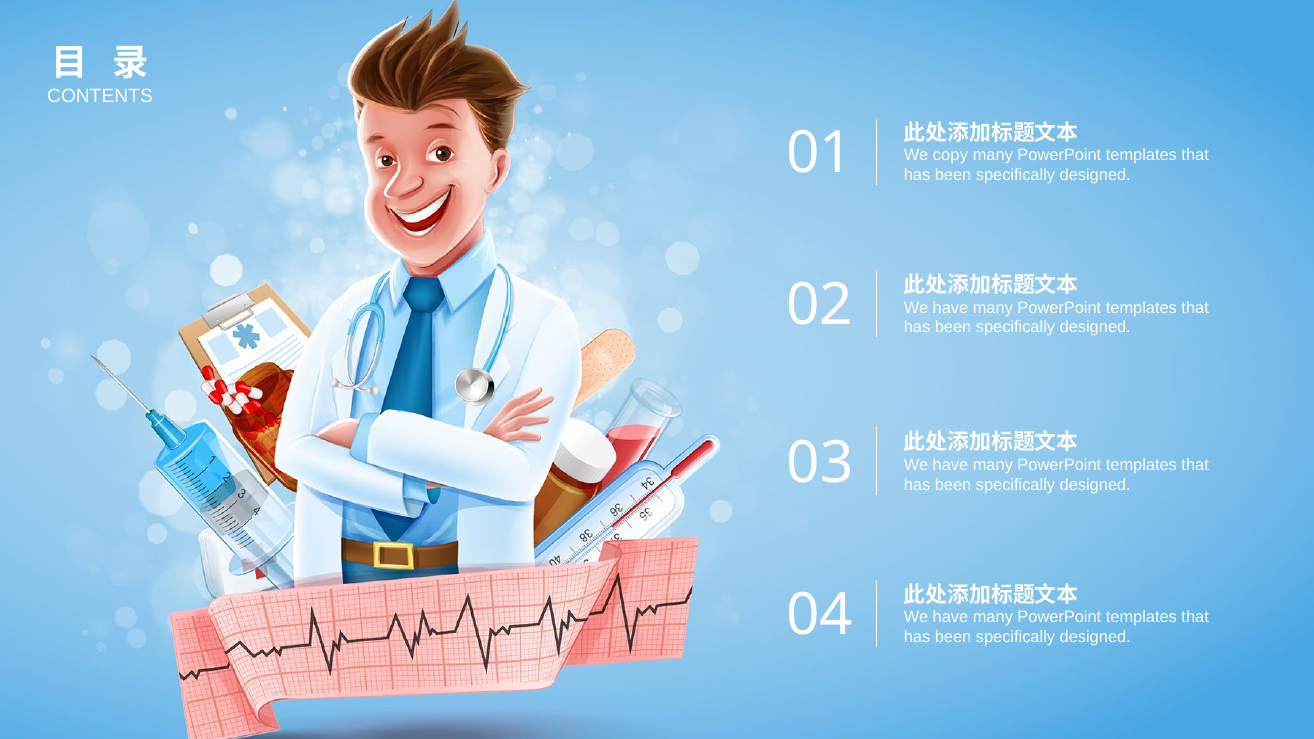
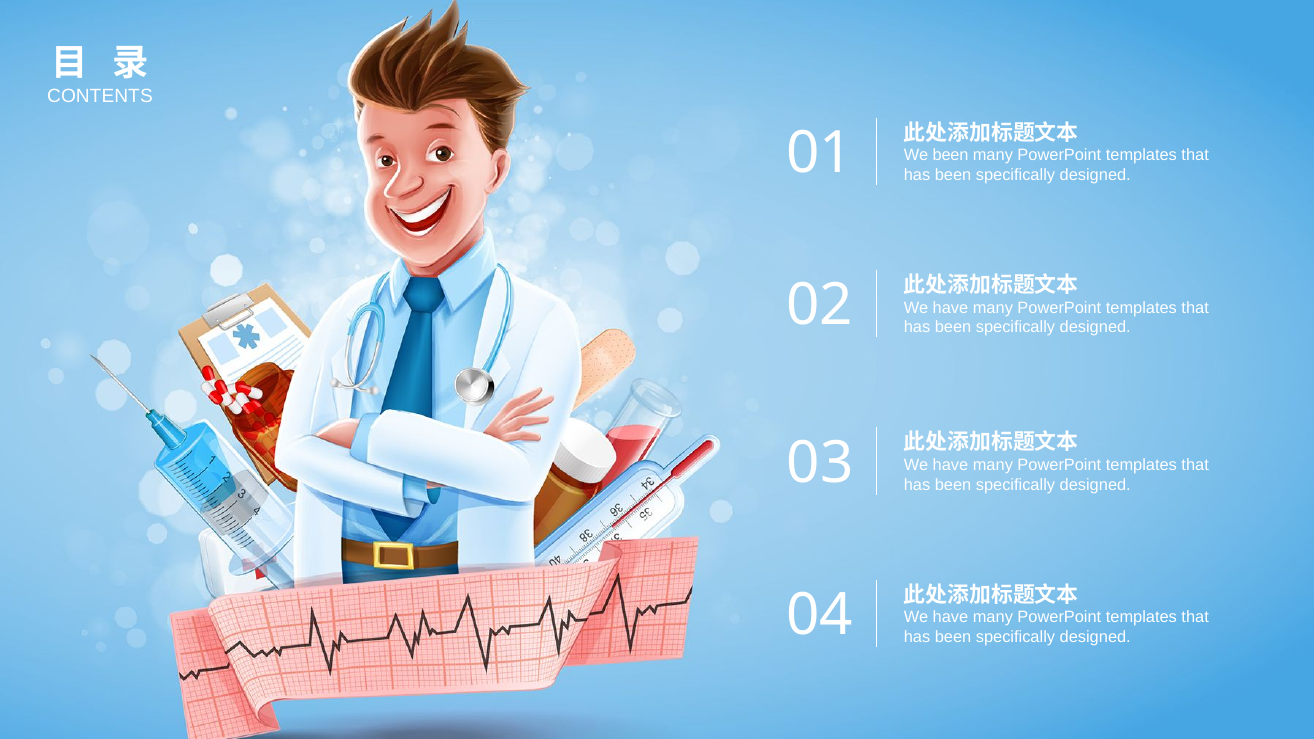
We copy: copy -> been (951, 156)
